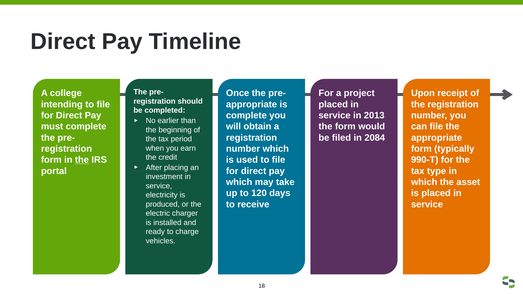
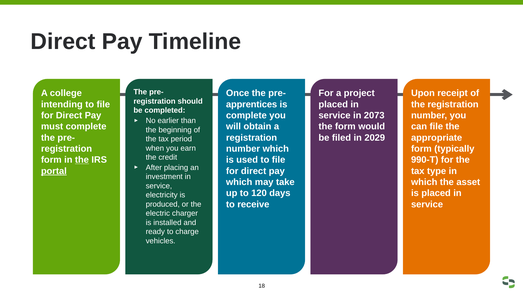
appropriate: appropriate -> apprentices (252, 104)
2013: 2013 -> 2073 (374, 116)
2084: 2084 -> 2029 (375, 138)
portal underline: none -> present (54, 171)
